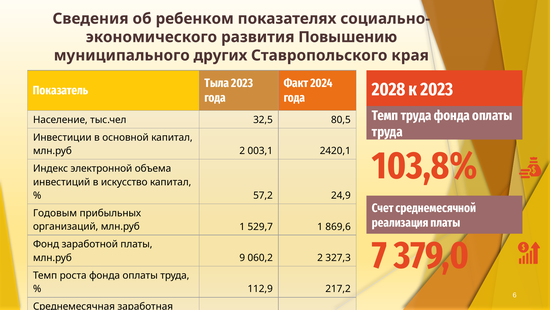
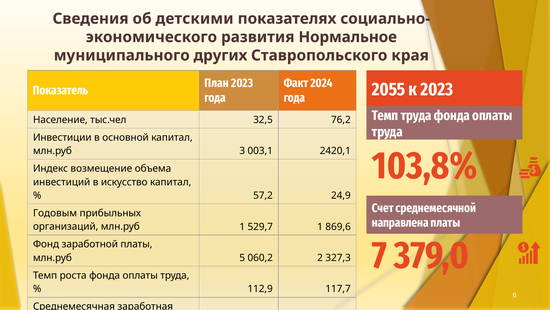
ребенком: ребенком -> детскими (195, 19)
Повышению: Повышению -> Нормальное (348, 37)
Тыла: Тыла -> План (217, 83)
2028: 2028 -> 2055 (389, 89)
80,5: 80,5 -> 76,2 (341, 120)
млн.руб 2: 2 -> 3 (242, 151)
электронной: электронной -> возмещение (101, 168)
реализация: реализация -> направлена (400, 222)
9: 9 -> 5 (242, 257)
217,2: 217,2 -> 117,7 (338, 288)
